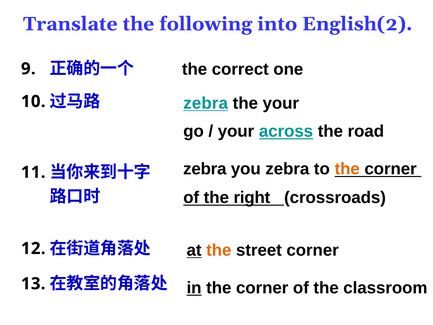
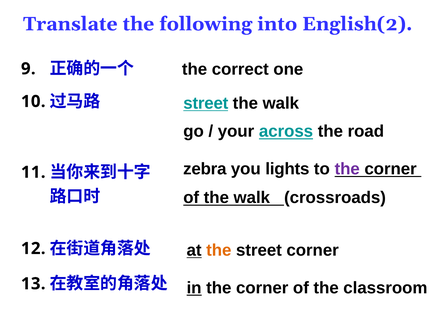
zebra: zebra -> street (206, 103)
your: your -> walk (281, 103)
you zebra: zebra -> lights (287, 169)
the colour: orange -> purple (347, 169)
of the right: right -> walk (252, 198)
